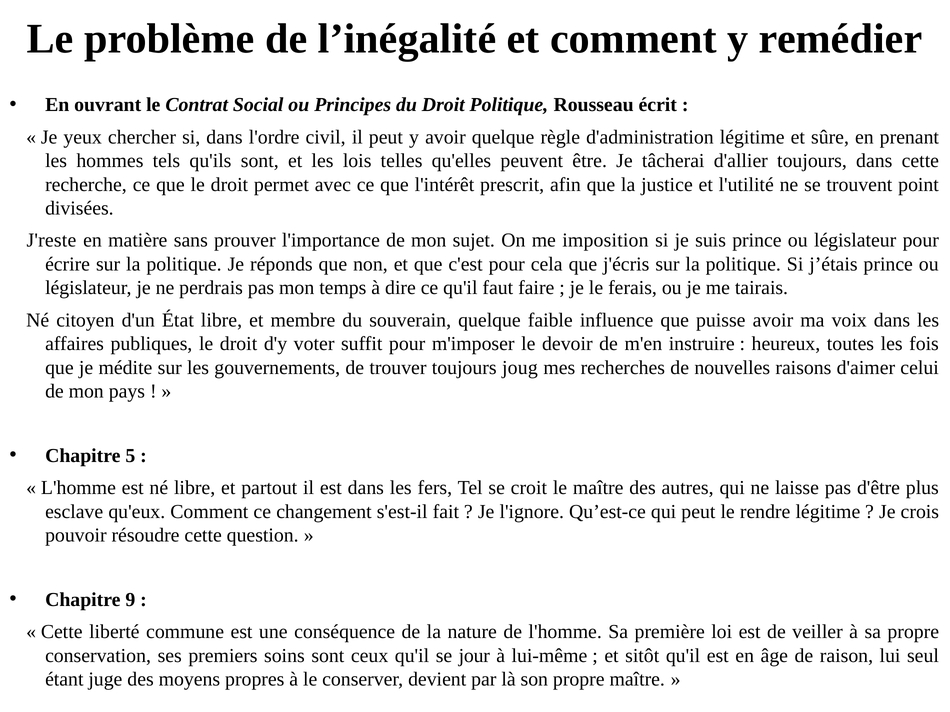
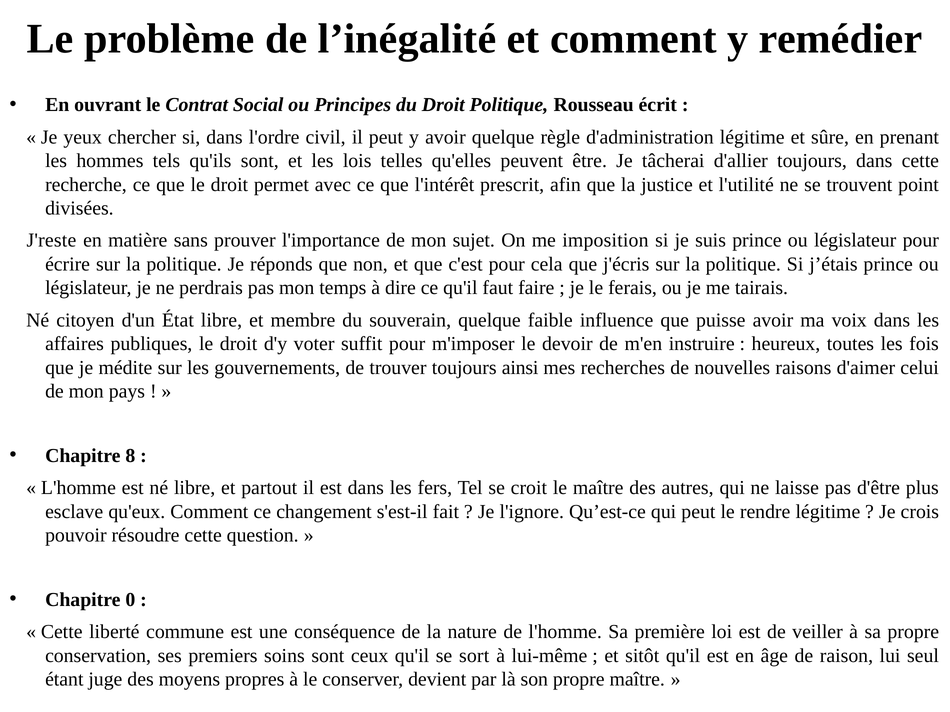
joug: joug -> ainsi (520, 368)
5: 5 -> 8 (130, 456)
9: 9 -> 0 (130, 600)
jour: jour -> sort (474, 656)
